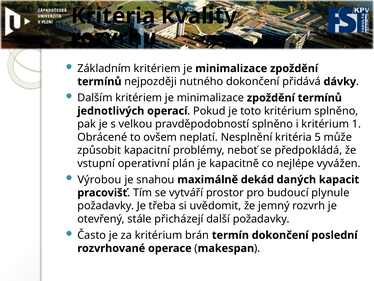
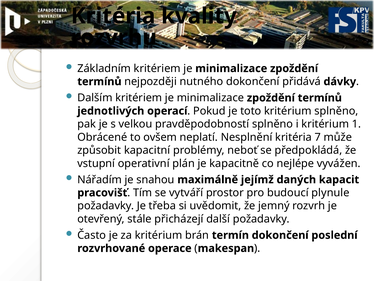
5: 5 -> 7 (318, 137)
Výrobou: Výrobou -> Nářadím (100, 179)
dekád: dekád -> jejímž (257, 179)
